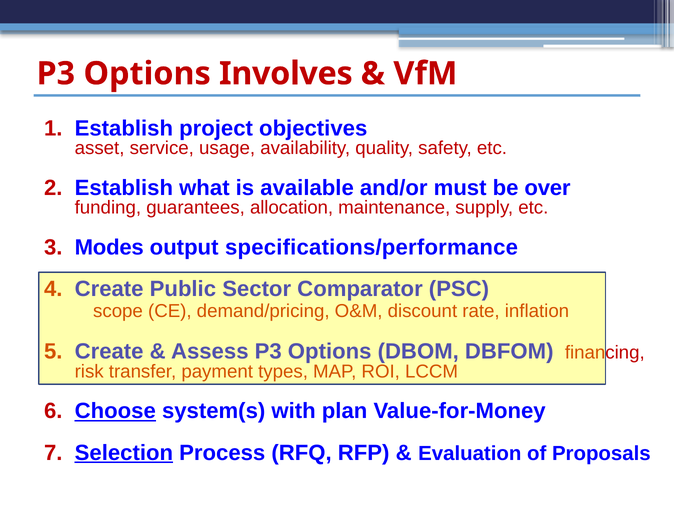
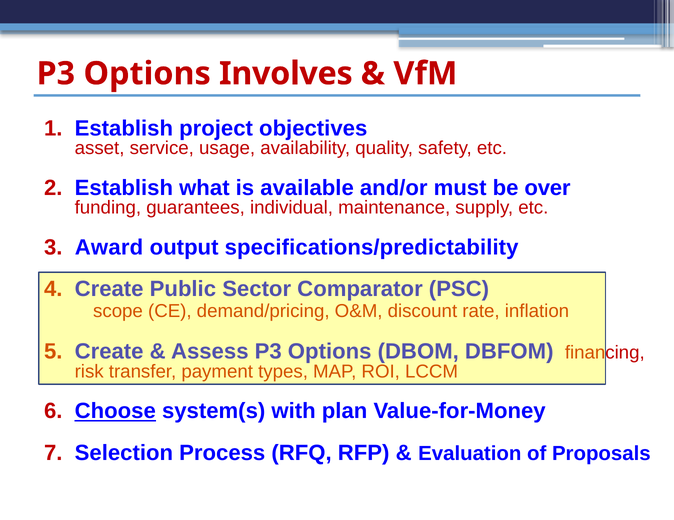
allocation: allocation -> individual (292, 208)
Modes: Modes -> Award (109, 248)
specifications/performance: specifications/performance -> specifications/predictability (372, 248)
Selection underline: present -> none (124, 453)
